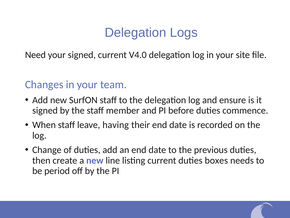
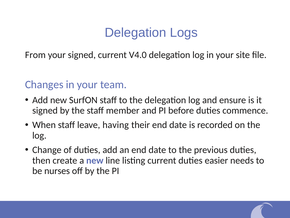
Need: Need -> From (35, 55)
boxes: boxes -> easier (216, 160)
period: period -> nurses (57, 170)
